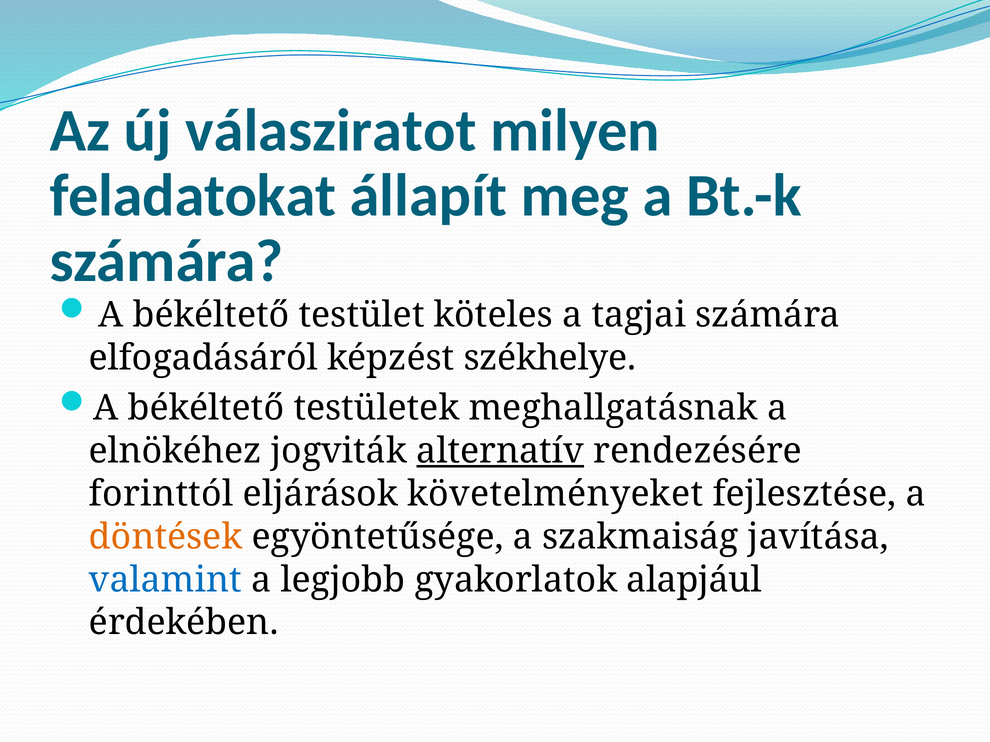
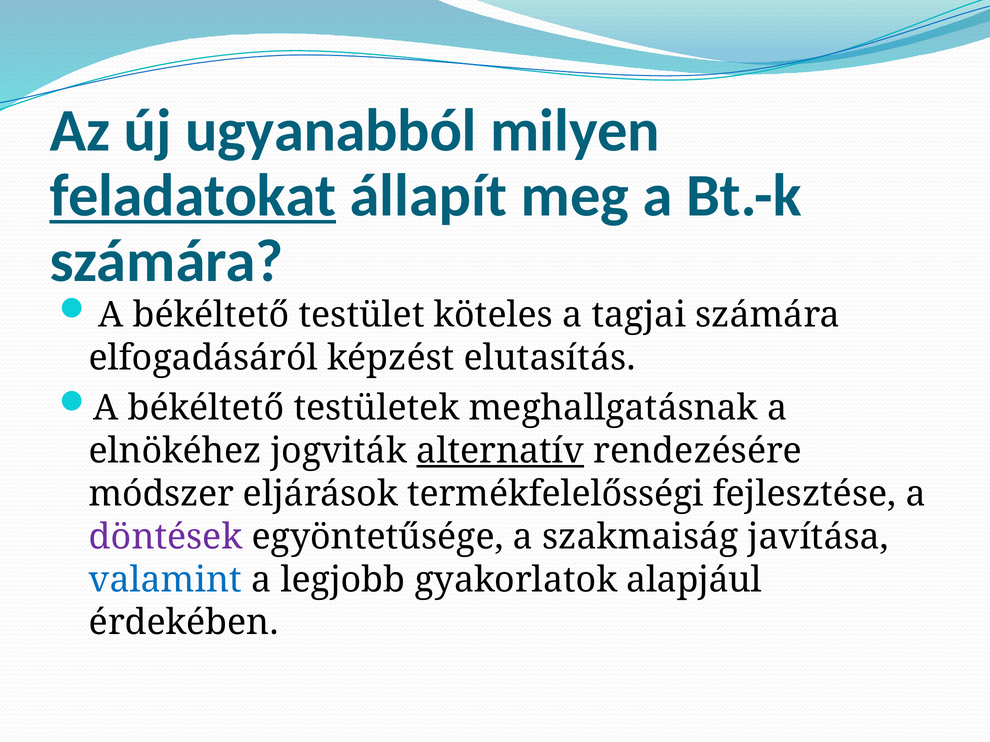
válasziratot: válasziratot -> ugyanabból (331, 131)
feladatokat underline: none -> present (193, 196)
székhelye: székhelye -> elutasítás (550, 358)
forinttól: forinttól -> módszer (161, 494)
követelményeket: követelményeket -> termékfelelősségi (555, 494)
döntések colour: orange -> purple (166, 537)
